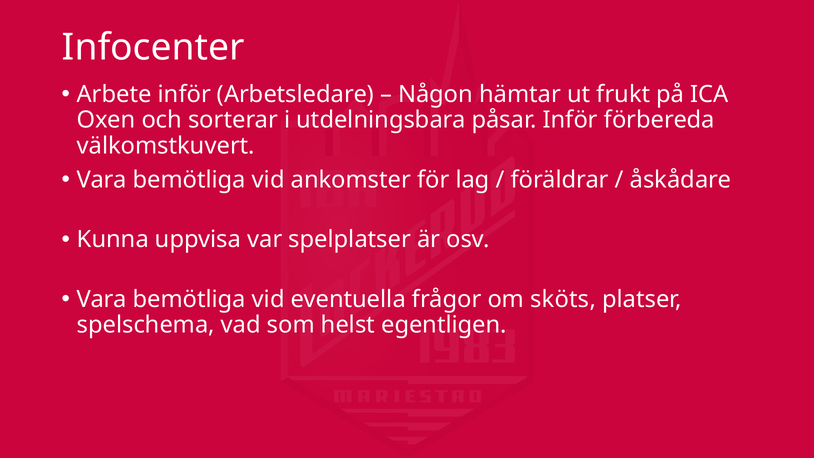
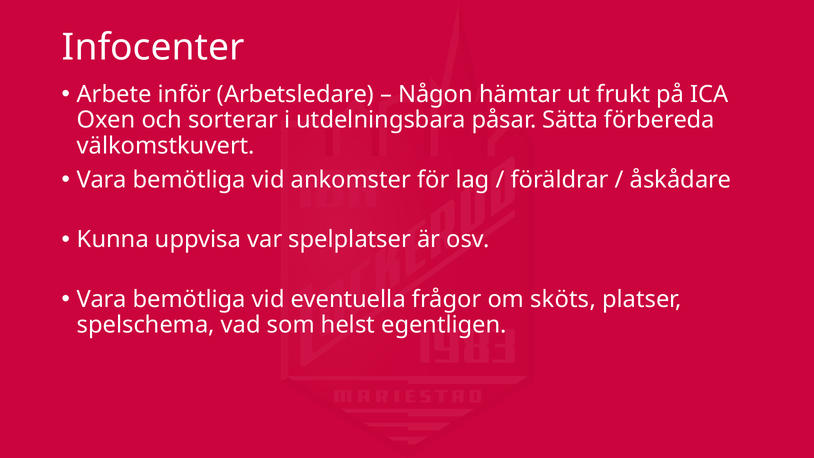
påsar Inför: Inför -> Sätta (570, 120)
